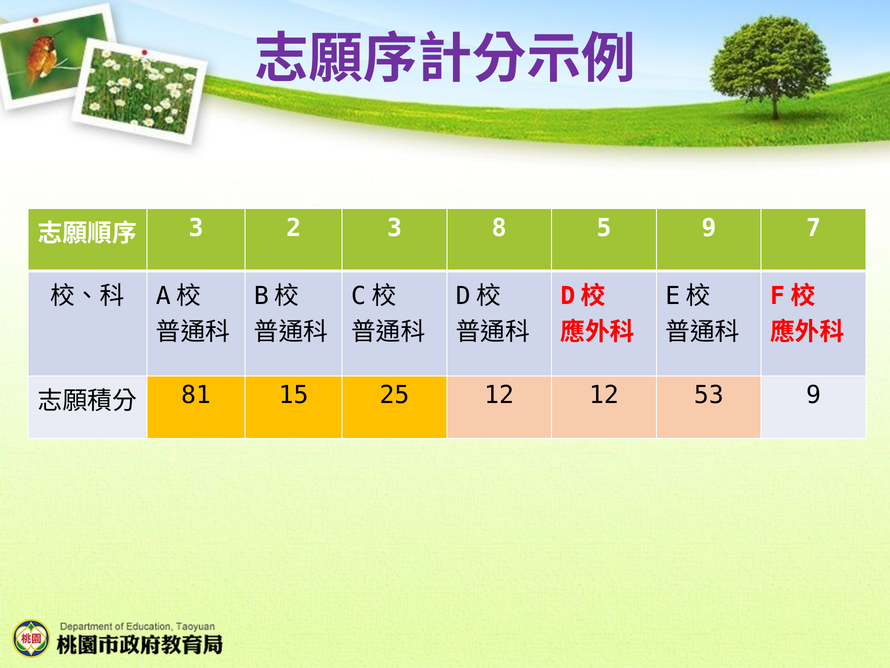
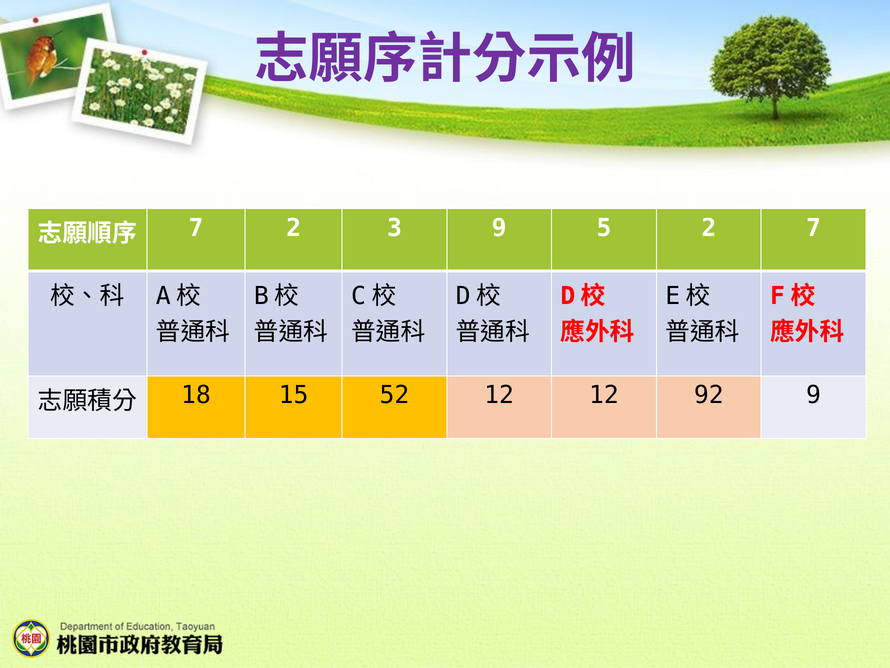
3: 3 -> 7 (196, 228)
3 8: 8 -> 9 (499, 228)
5 9: 9 -> 2 (709, 228)
81: 81 -> 18 (196, 395)
25: 25 -> 52 (394, 395)
53: 53 -> 92 (709, 395)
